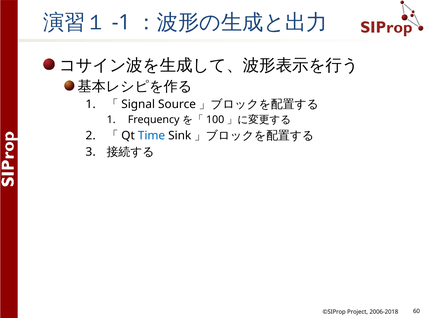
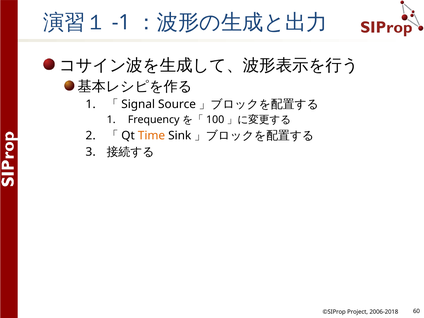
Time colour: blue -> orange (152, 135)
